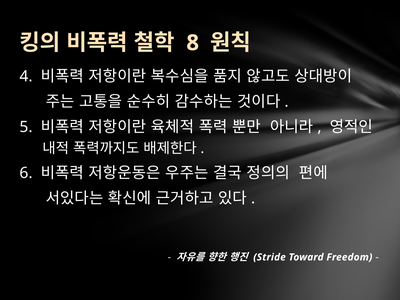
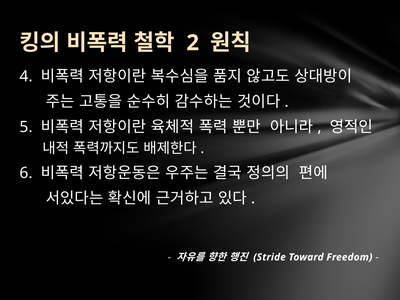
8: 8 -> 2 (193, 43)
